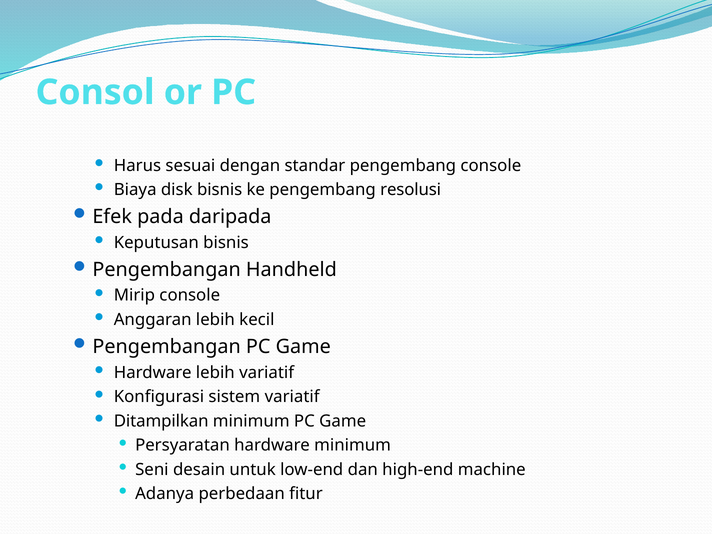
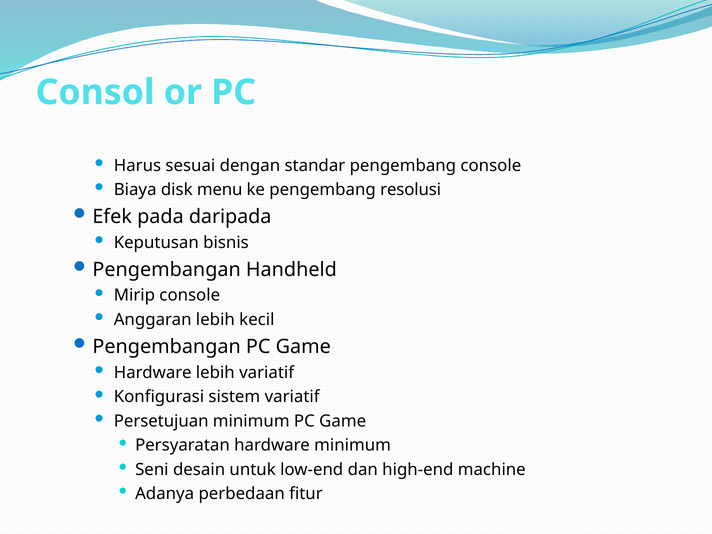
disk bisnis: bisnis -> menu (220, 190)
Ditampilkan: Ditampilkan -> Persetujuan (161, 421)
